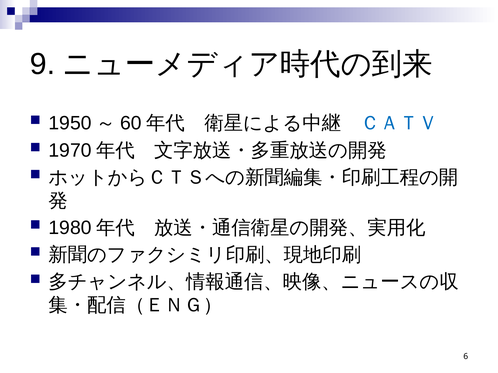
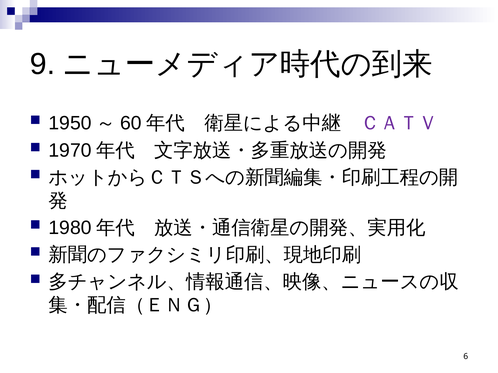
ＣＡＴＶ colour: blue -> purple (399, 123)
